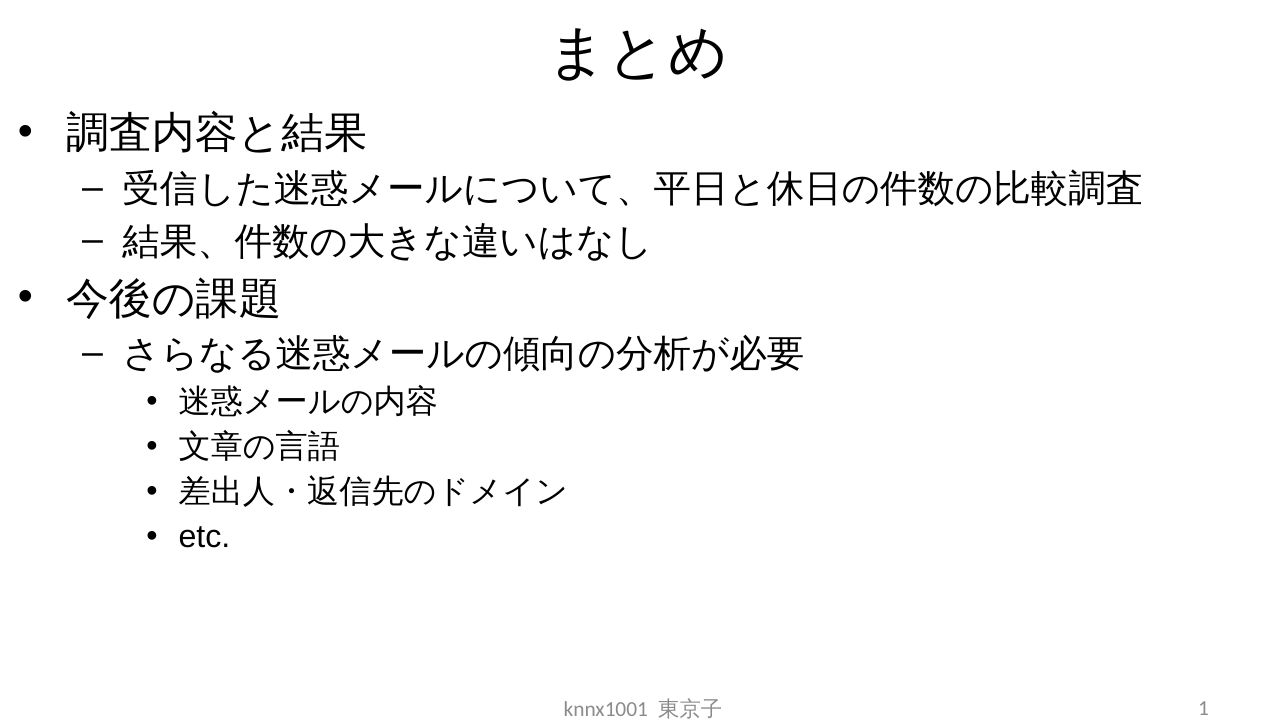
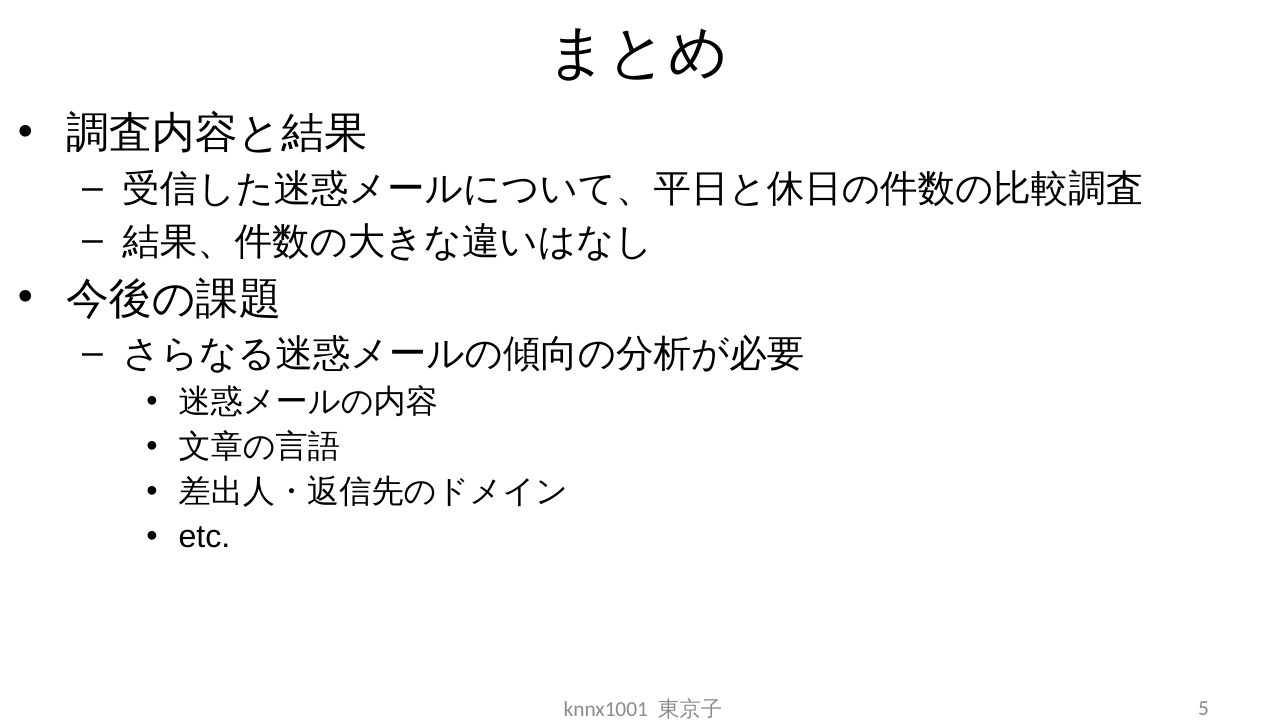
1: 1 -> 5 (1203, 708)
